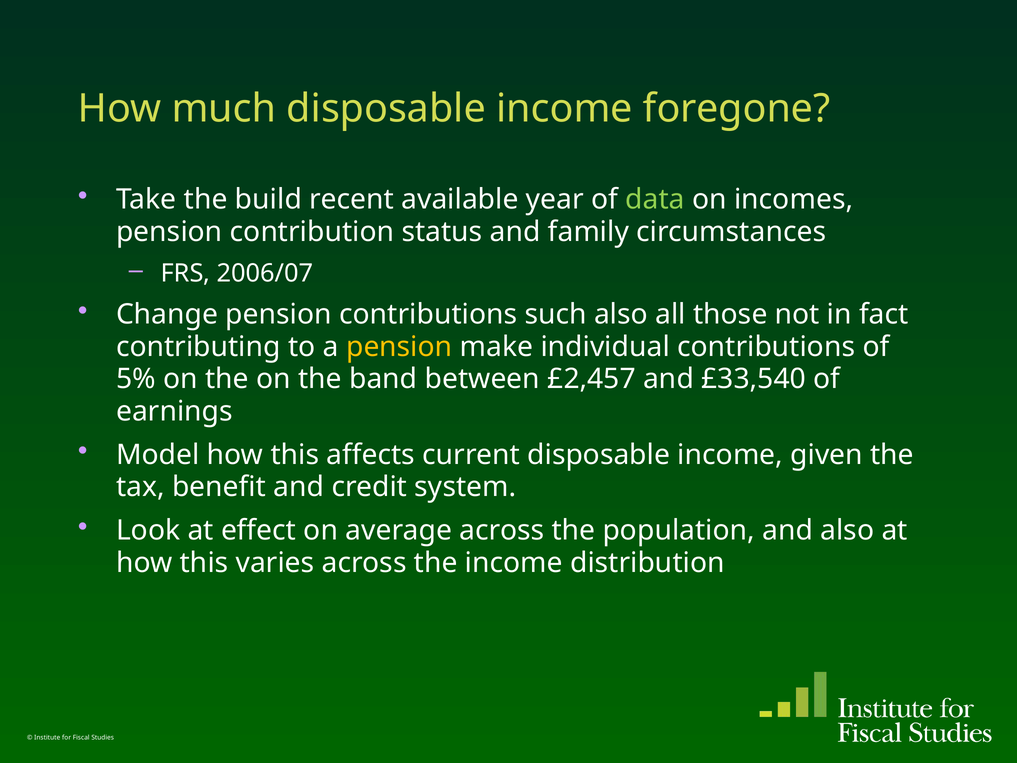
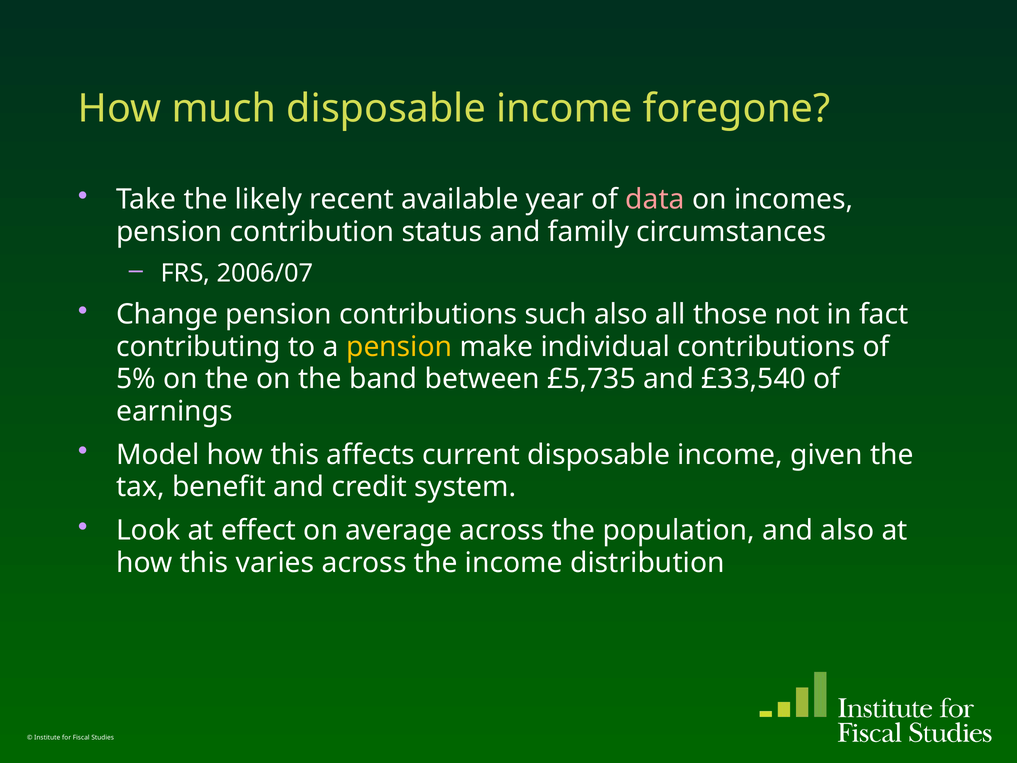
build: build -> likely (269, 200)
data colour: light green -> pink (655, 200)
£2,457: £2,457 -> £5,735 (592, 379)
